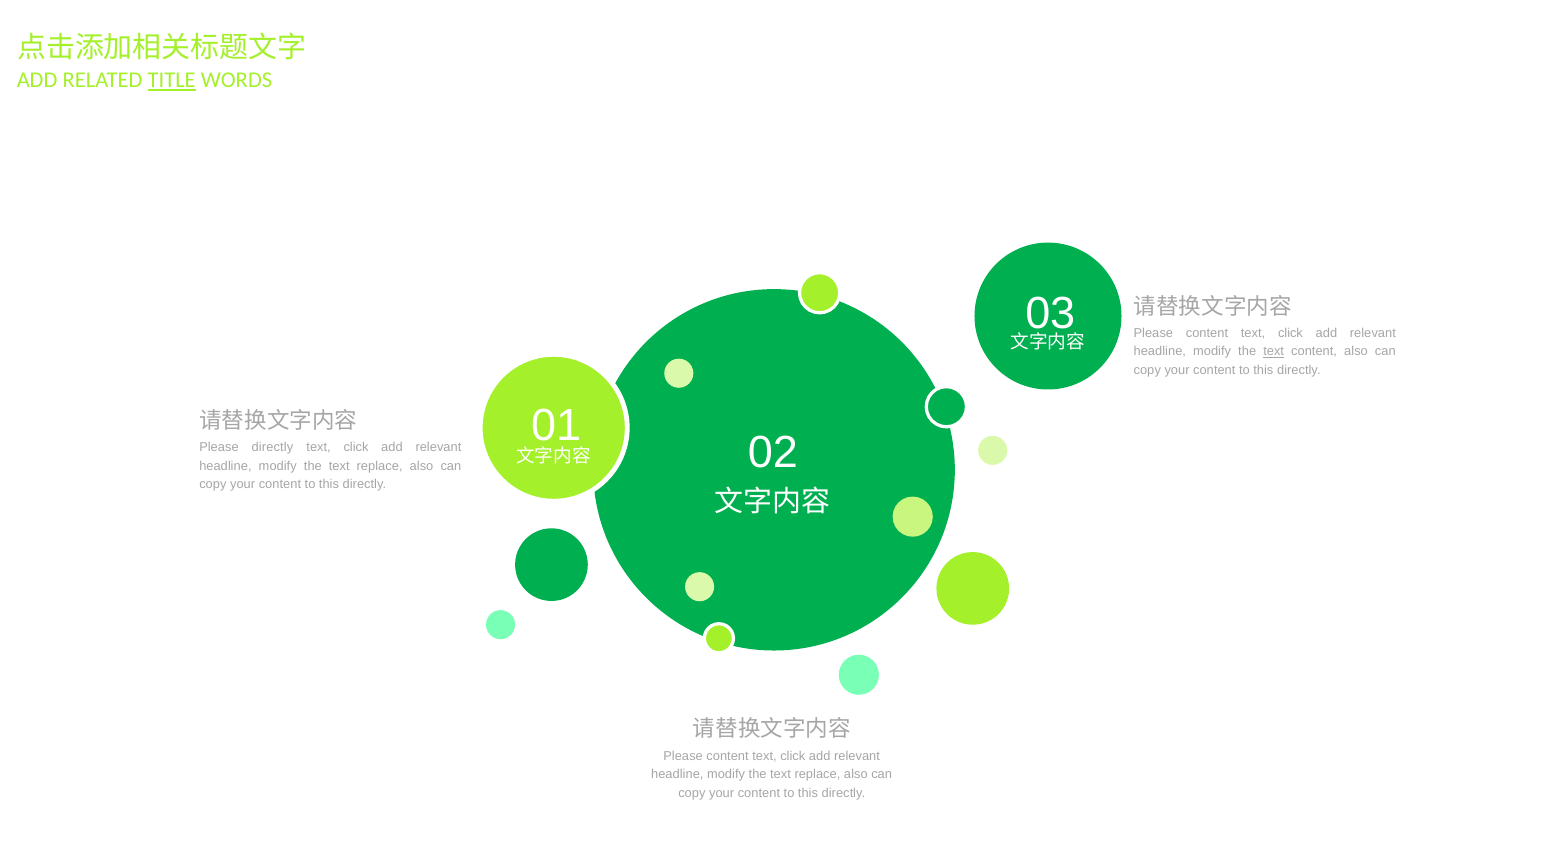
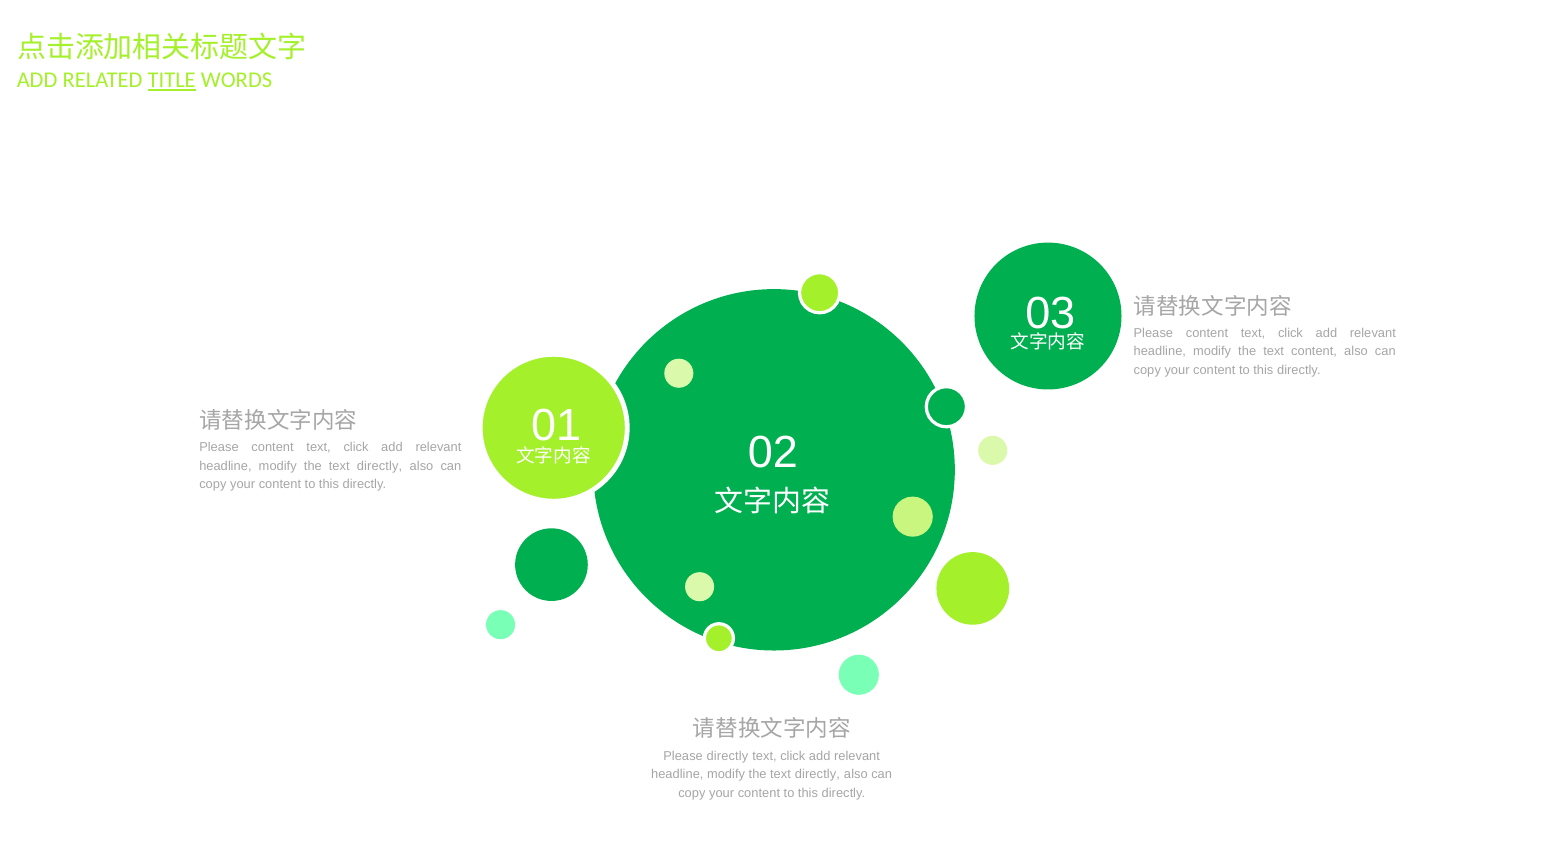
text underline: present -> none (1274, 352)
directly: directly -> content (273, 448)
replace: replace -> directly (380, 466)
content: content -> directly (727, 756)
replace: replace -> directly (817, 775)
